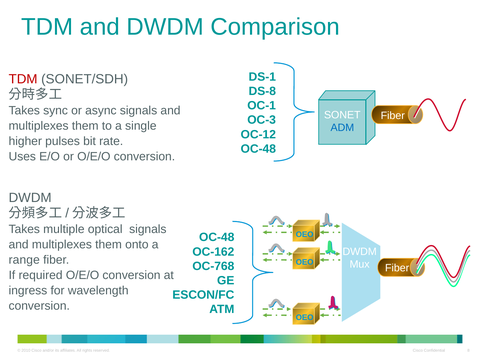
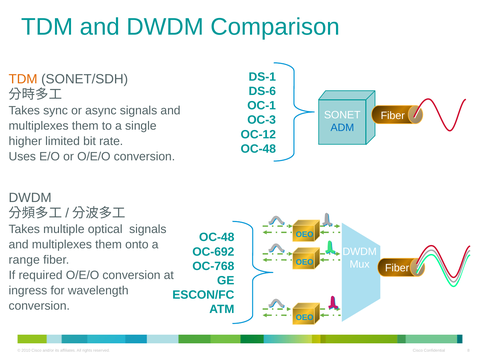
TDM colour: red -> orange (23, 79)
DS-8: DS-8 -> DS-6 (262, 91)
pulses: pulses -> limited (63, 141)
OC-162: OC-162 -> OC-692 (213, 252)
